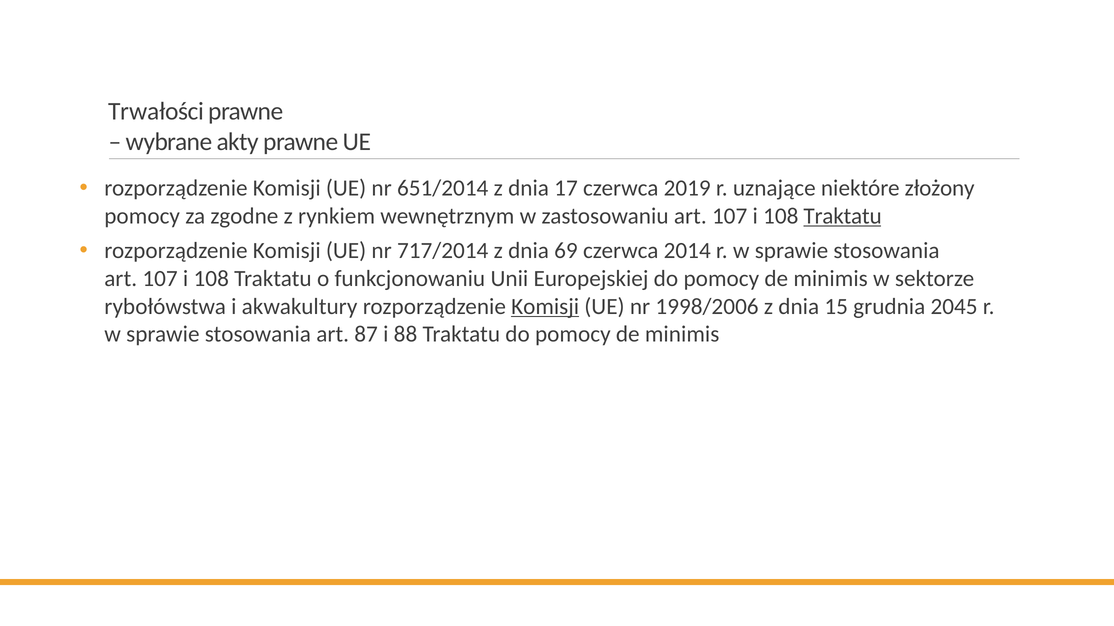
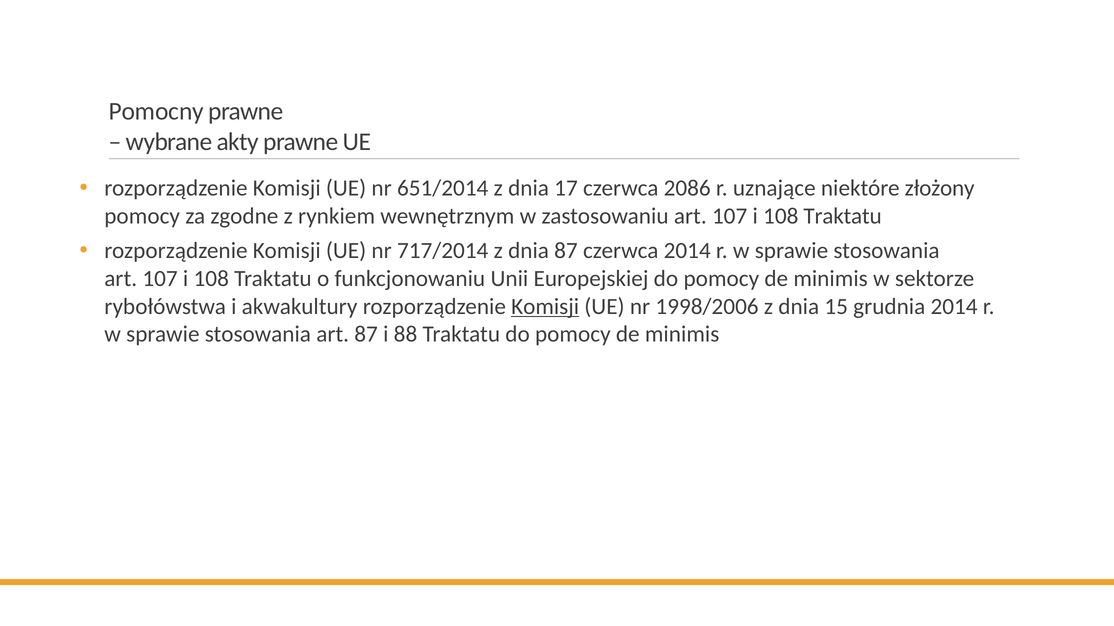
Trwałości: Trwałości -> Pomocny (156, 111)
2019: 2019 -> 2086 (687, 188)
Traktatu underline: present -> none (843, 216)
dnia 69: 69 -> 87 (566, 251)
grudnia 2045: 2045 -> 2014 (954, 307)
